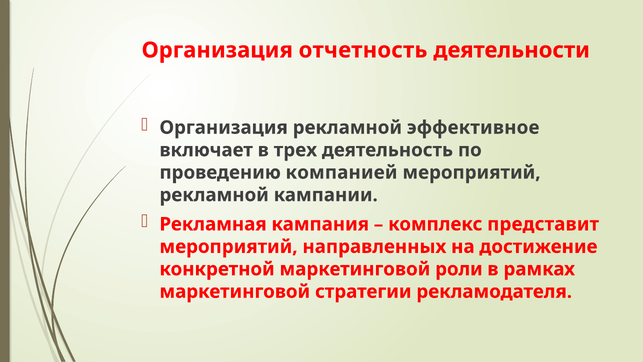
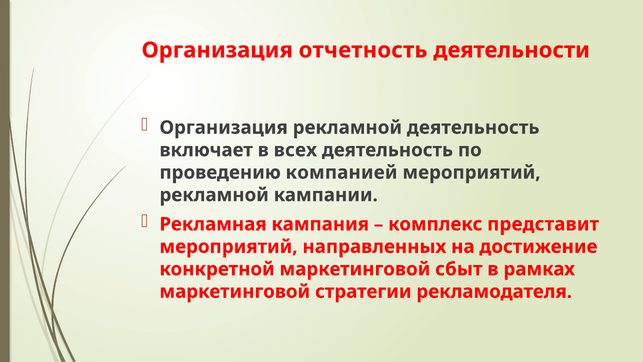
рекламной эффективное: эффективное -> деятельность (473, 127)
трех: трех -> всех (295, 150)
роли: роли -> сбыт (459, 269)
